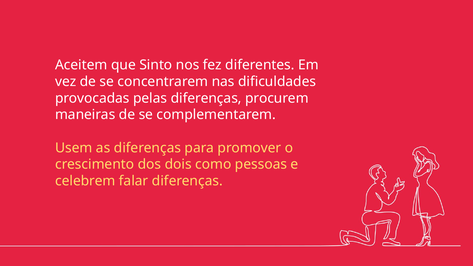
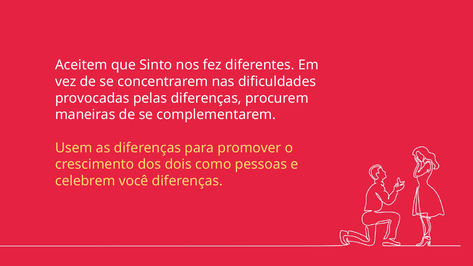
falar: falar -> você (134, 181)
